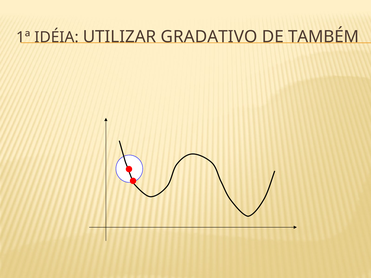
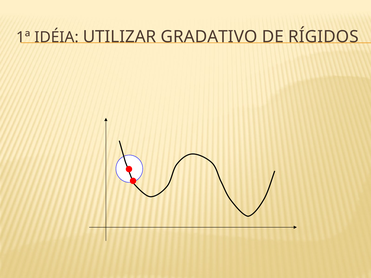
TAMBÉM: TAMBÉM -> RÍGIDOS (323, 37)
